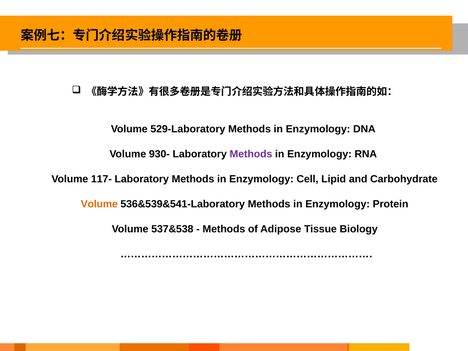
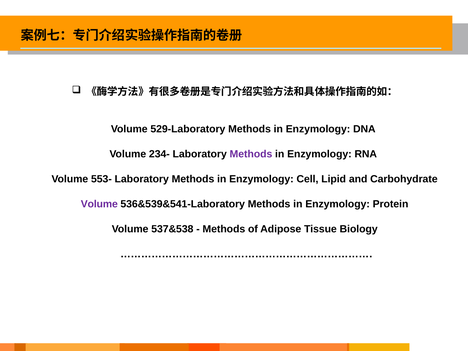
930-: 930- -> 234- (159, 154)
117-: 117- -> 553- (101, 179)
Volume colour: orange -> purple (99, 204)
